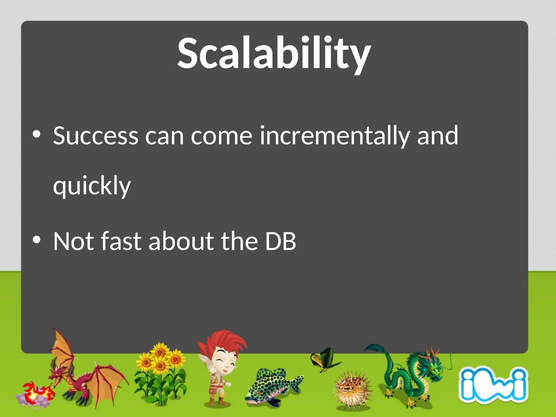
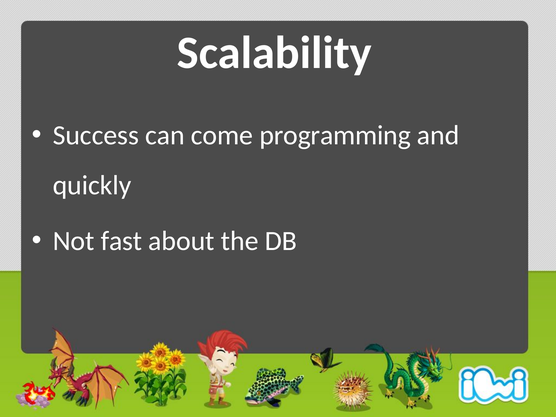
incrementally: incrementally -> programming (335, 135)
